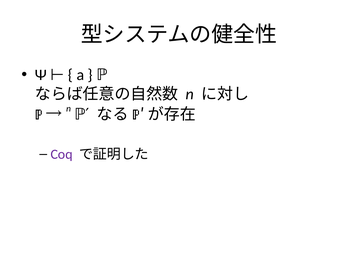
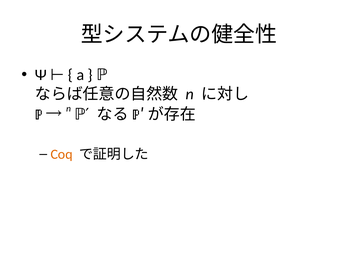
Coq colour: purple -> orange (62, 155)
